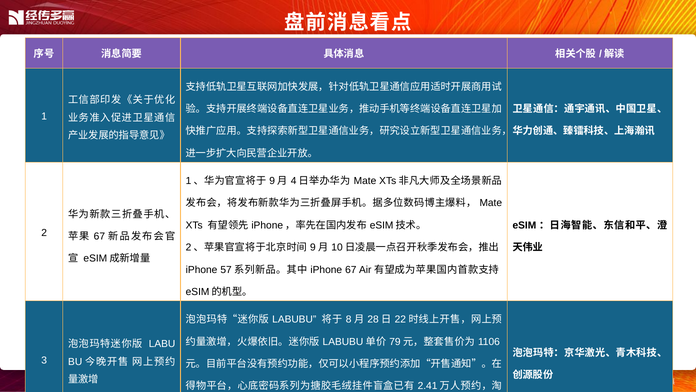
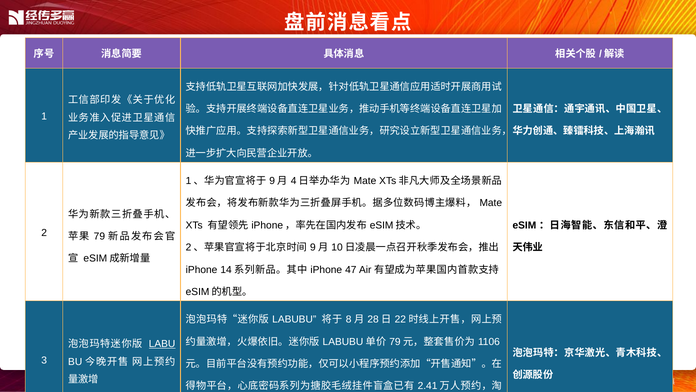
67: 67 -> 79 (99, 236)
57: 57 -> 14 (226, 269)
67: 67 -> 47 (351, 269)
LABU underline: none -> present (162, 343)
